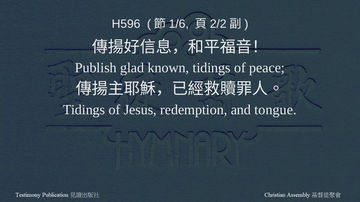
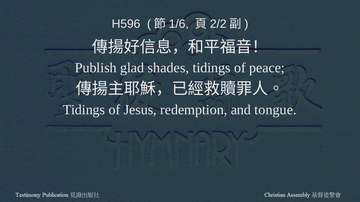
known: known -> shades (168, 68)
